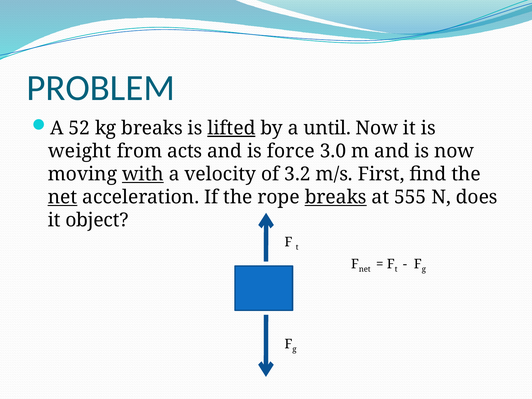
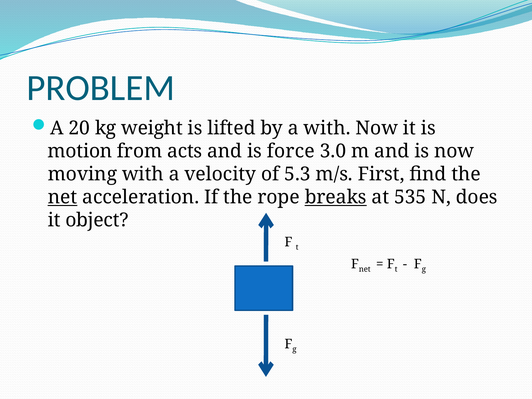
52: 52 -> 20 (79, 128)
kg breaks: breaks -> weight (152, 128)
lifted underline: present -> none (231, 128)
a until: until -> with (327, 128)
weight: weight -> motion (80, 151)
with underline: present -> none (143, 174)
3.2: 3.2 -> 5.3 (297, 174)
555: 555 -> 535 (410, 197)
